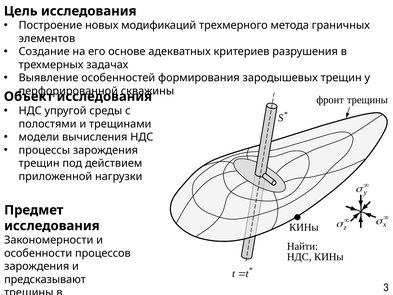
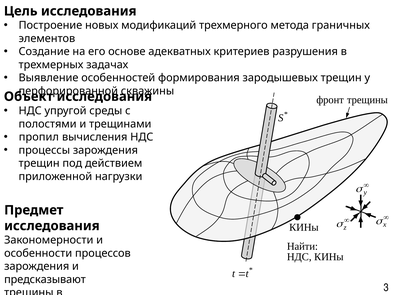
модели: модели -> пропил (39, 137)
